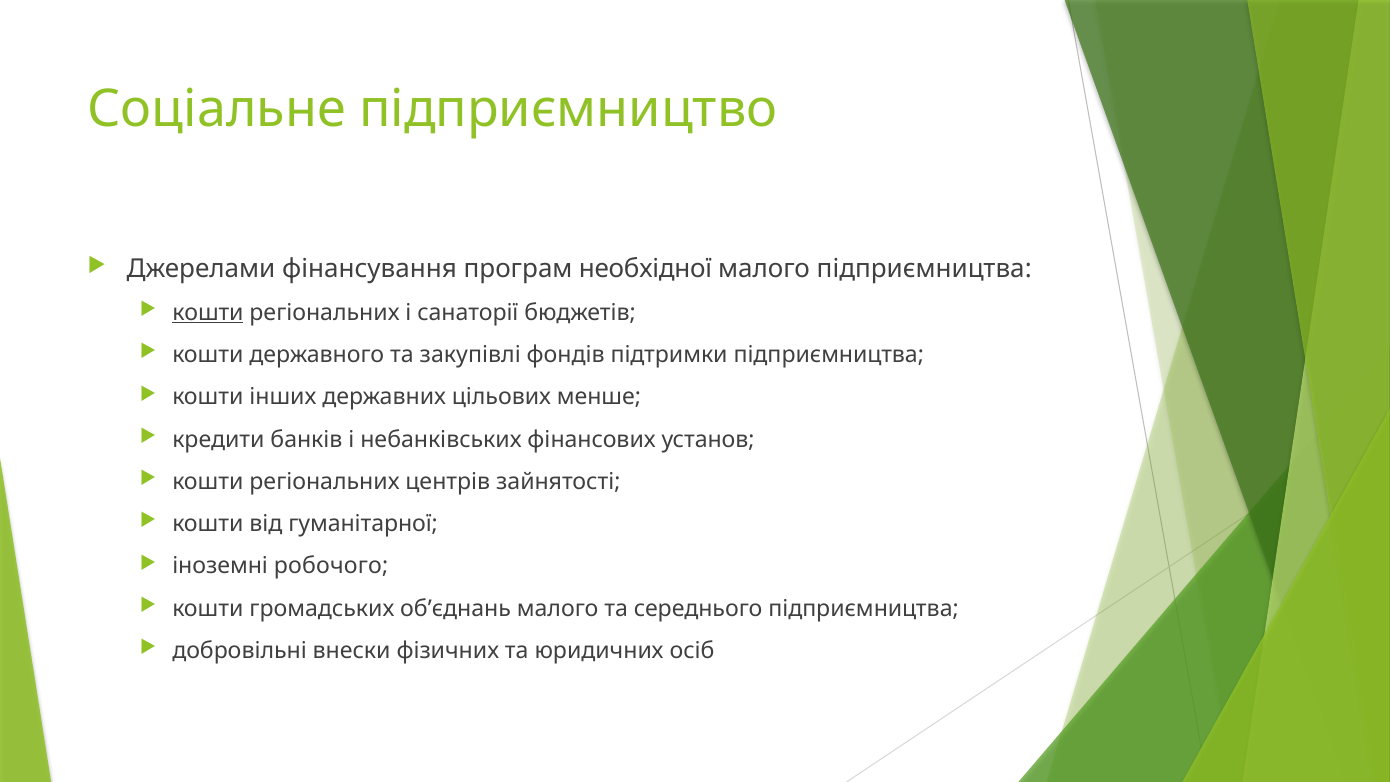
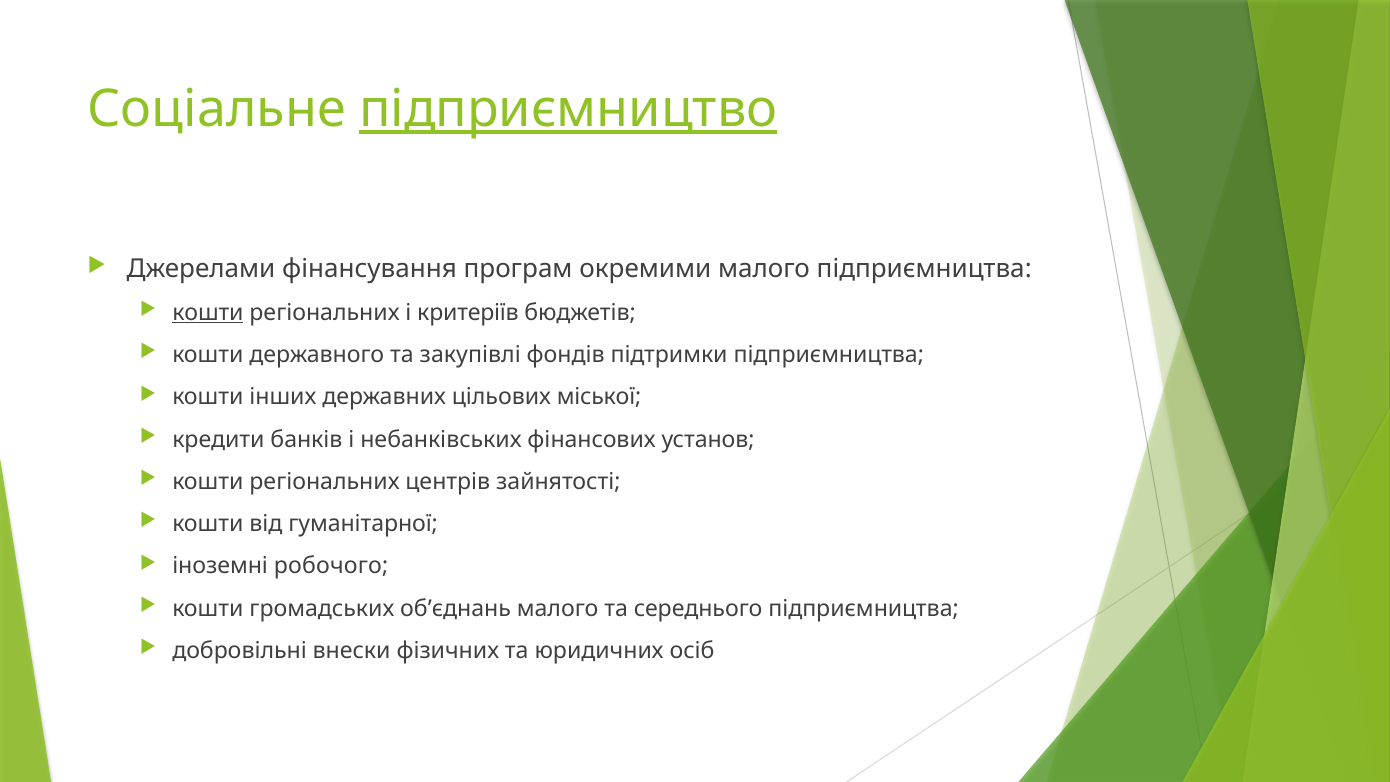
підприємництво underline: none -> present (568, 110)
необхідної: необхідної -> окремими (645, 269)
санаторії: санаторії -> критеріїв (468, 313)
менше: менше -> міської (599, 397)
